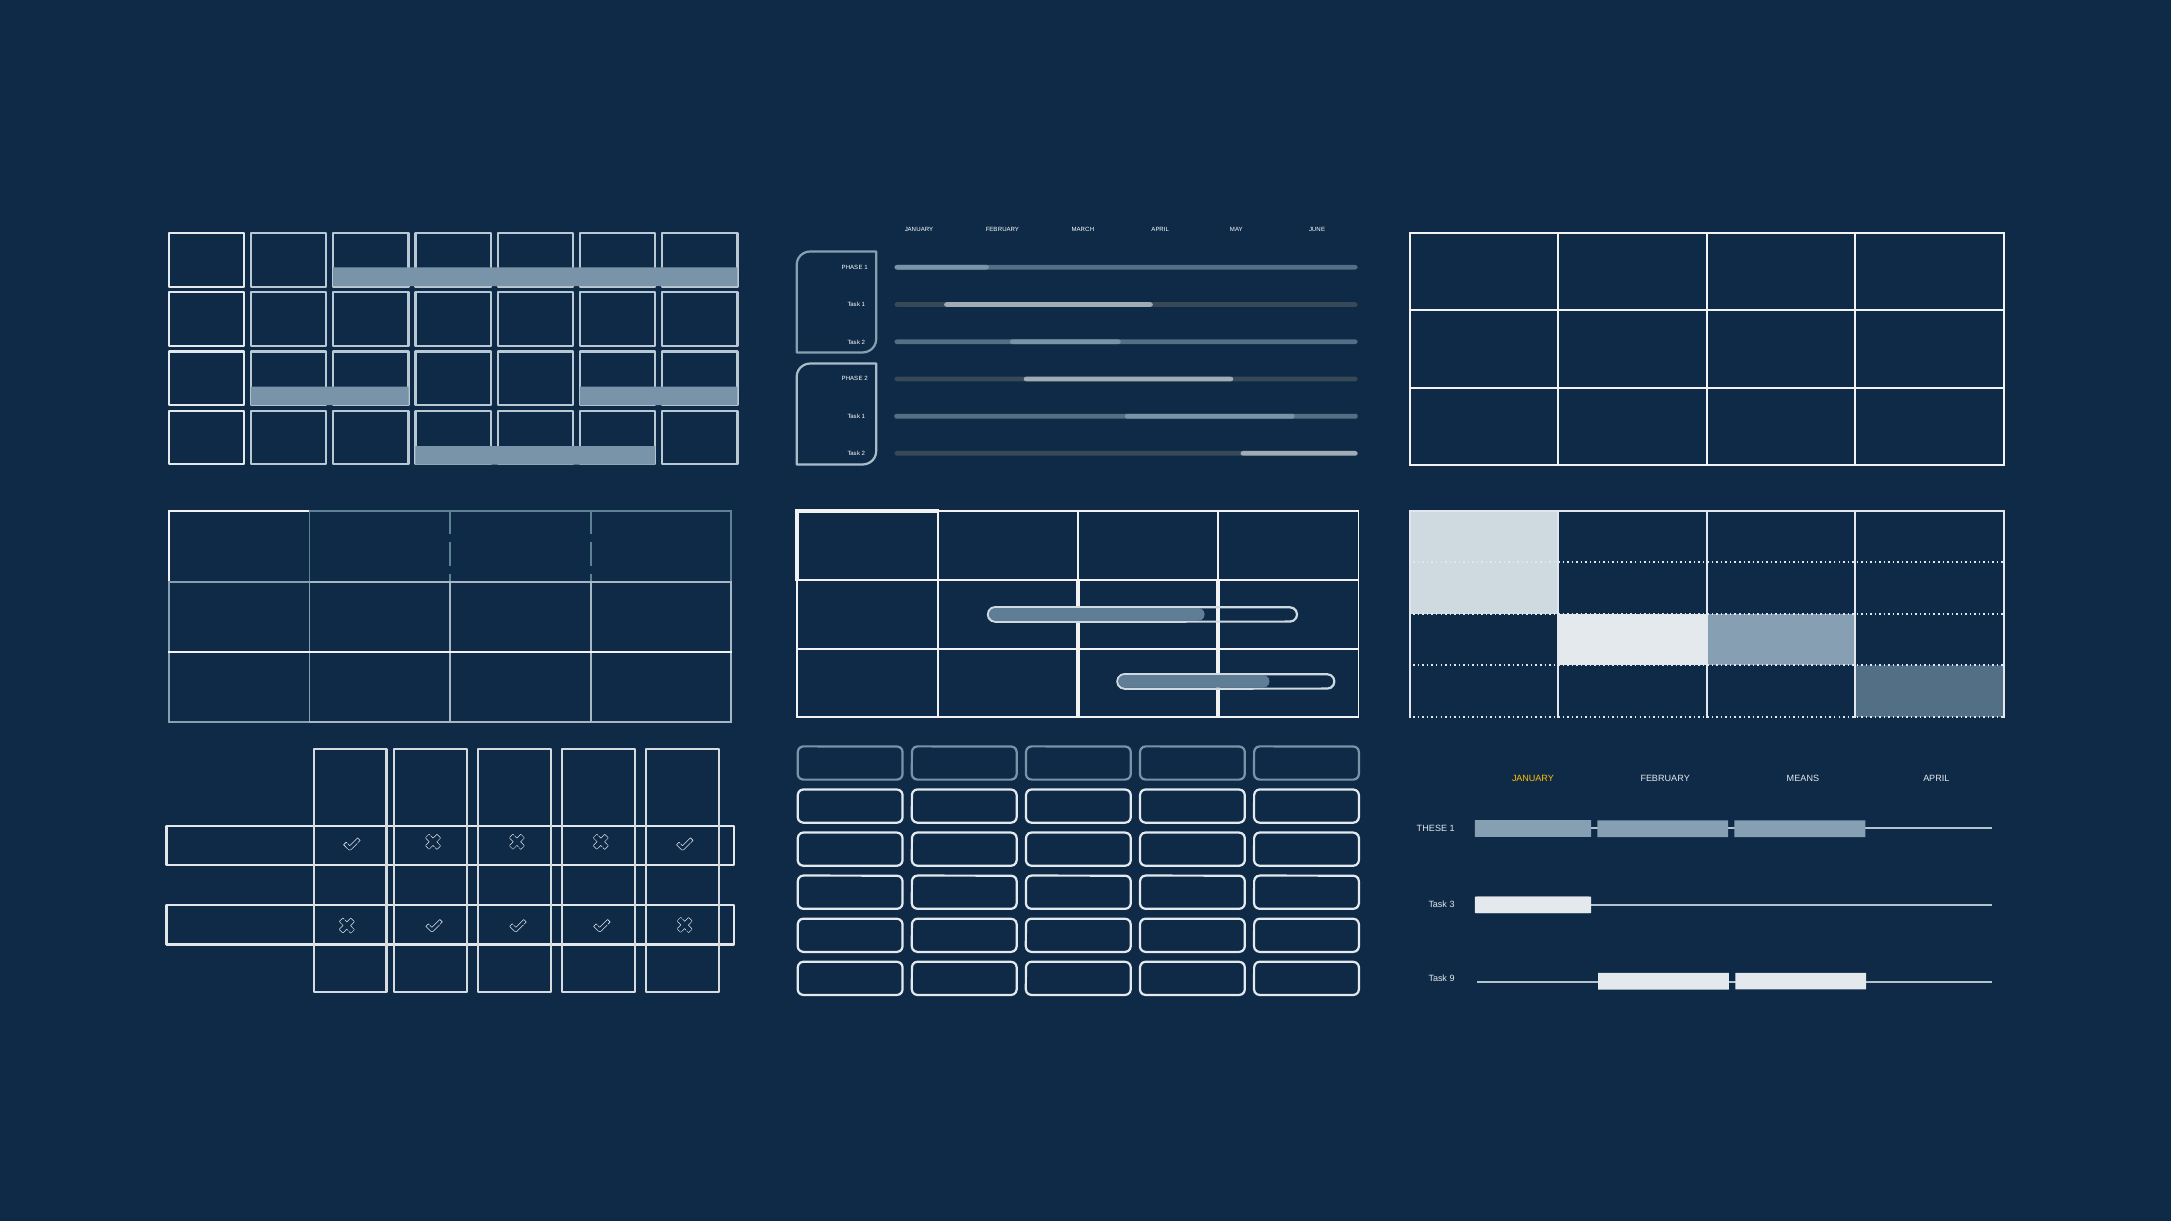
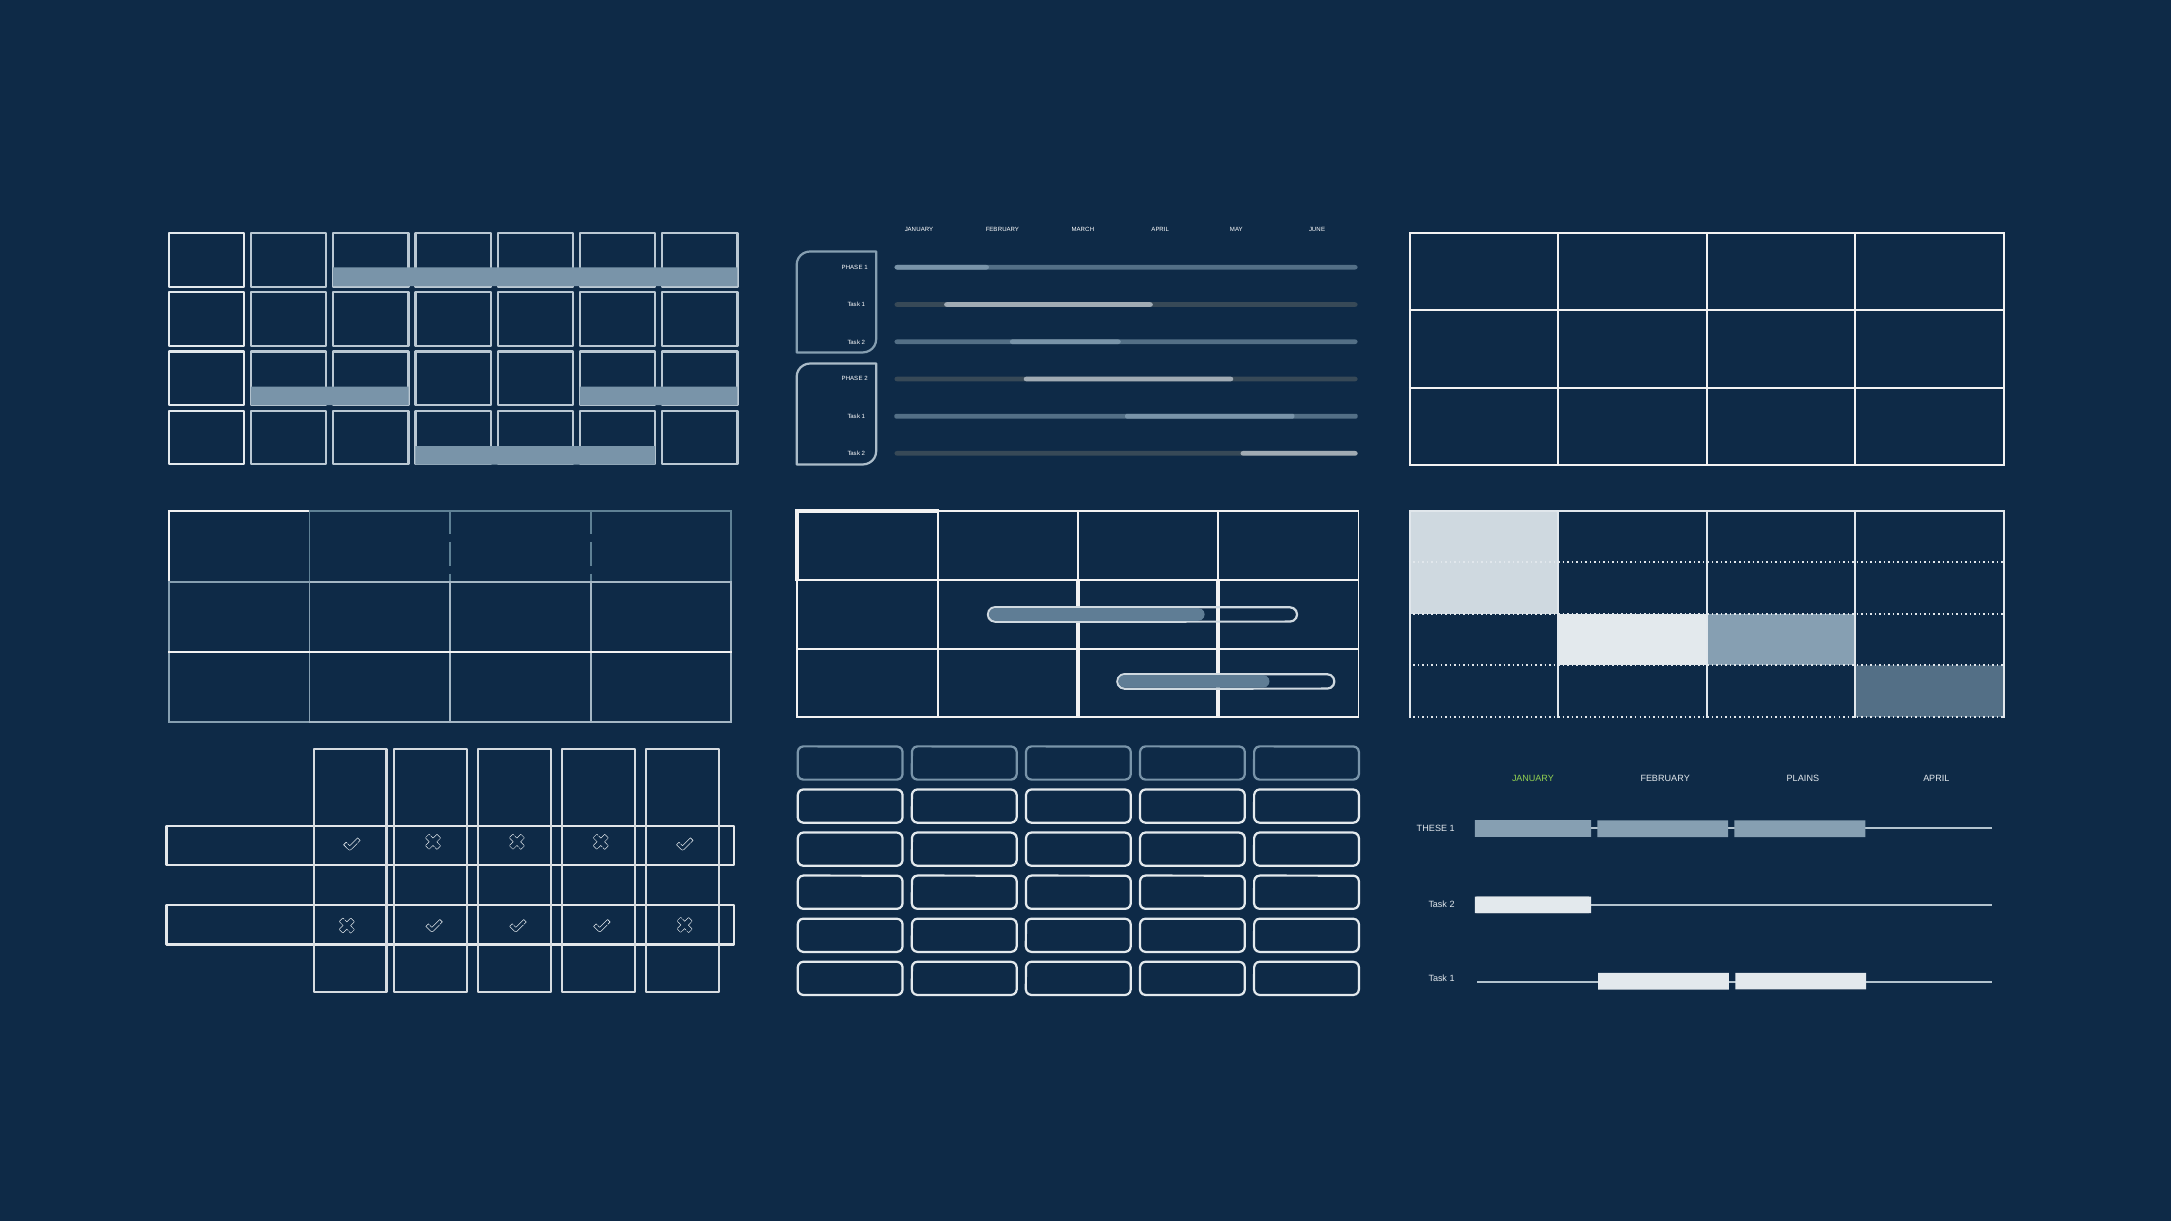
JANUARY colour: yellow -> light green (1533, 779)
MEANS: MEANS -> PLAINS (1803, 779)
3: 3 -> 2 (1452, 904)
9: 9 -> 1 (1452, 979)
